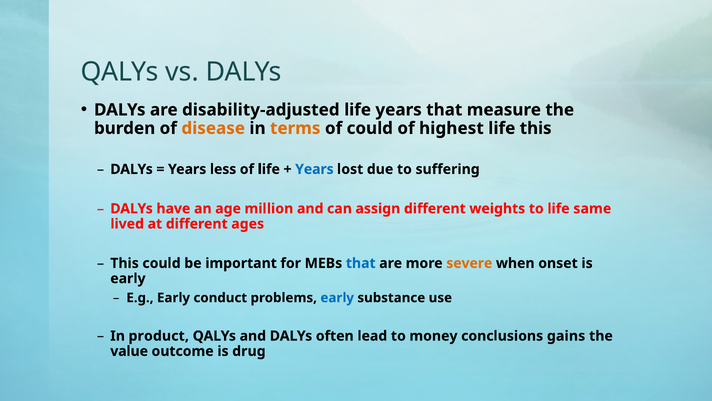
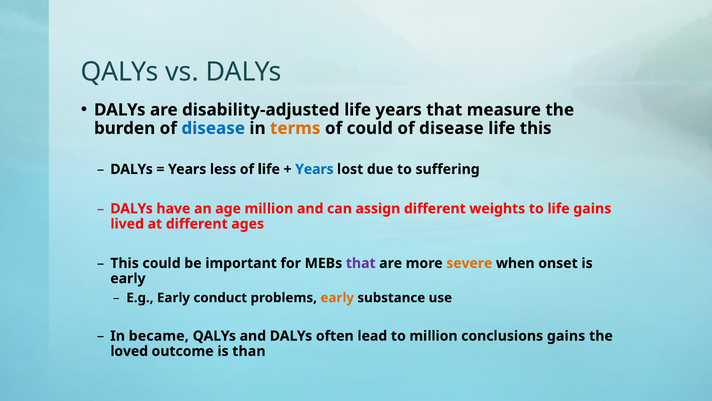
disease colour: orange -> blue (213, 128)
highest: highest -> disease (451, 128)
life same: same -> gains (592, 208)
that colour: blue -> purple (361, 263)
early colour: blue -> orange (337, 298)
product: product -> became (159, 336)
to money: money -> million (433, 336)
value: value -> loved (129, 351)
drug: drug -> than (249, 351)
